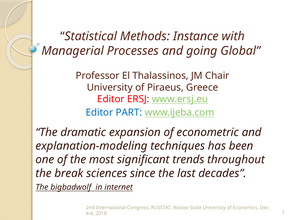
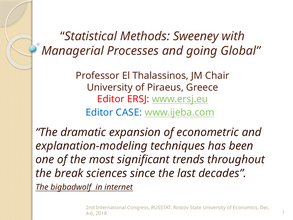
Instance: Instance -> Sweeney (196, 36)
PART: PART -> CASE (129, 112)
